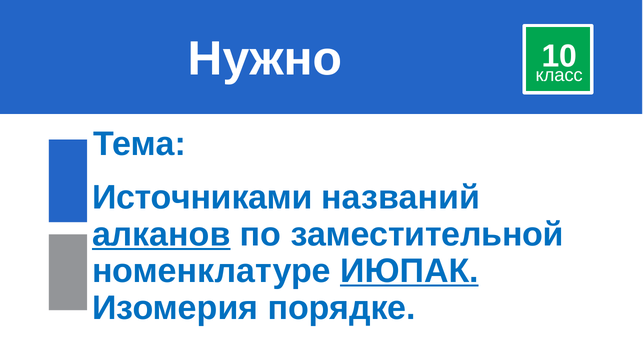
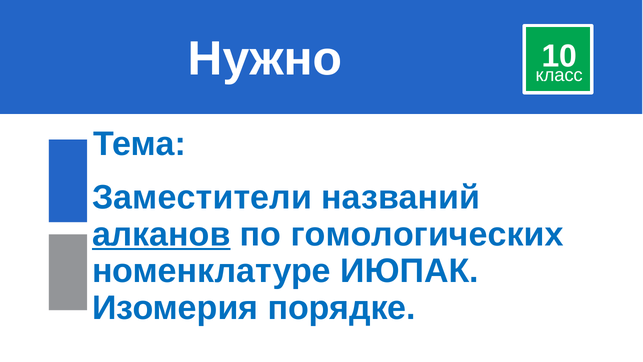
Источниками: Источниками -> Заместители (202, 198)
заместительной: заместительной -> гомологических (427, 234)
ИЮПАК underline: present -> none (409, 271)
